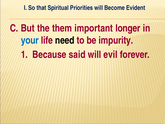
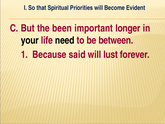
them: them -> been (62, 28)
your colour: blue -> black (30, 40)
impurity: impurity -> between (116, 40)
evil: evil -> lust (111, 54)
